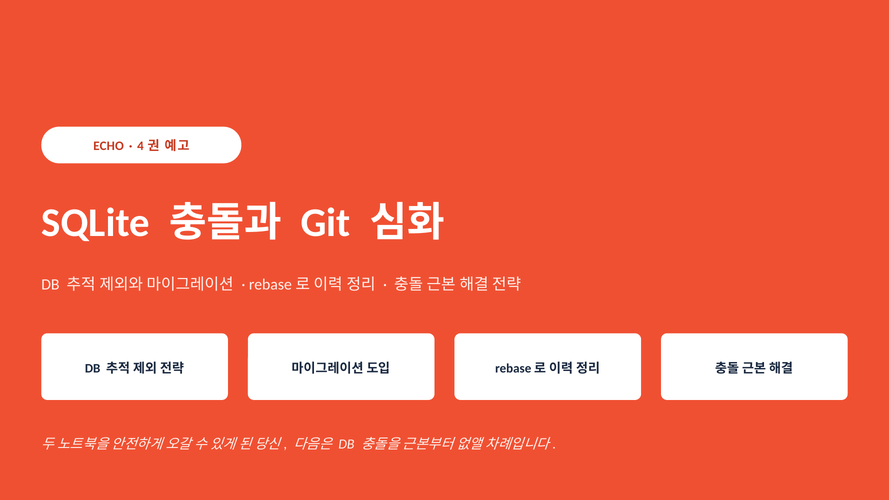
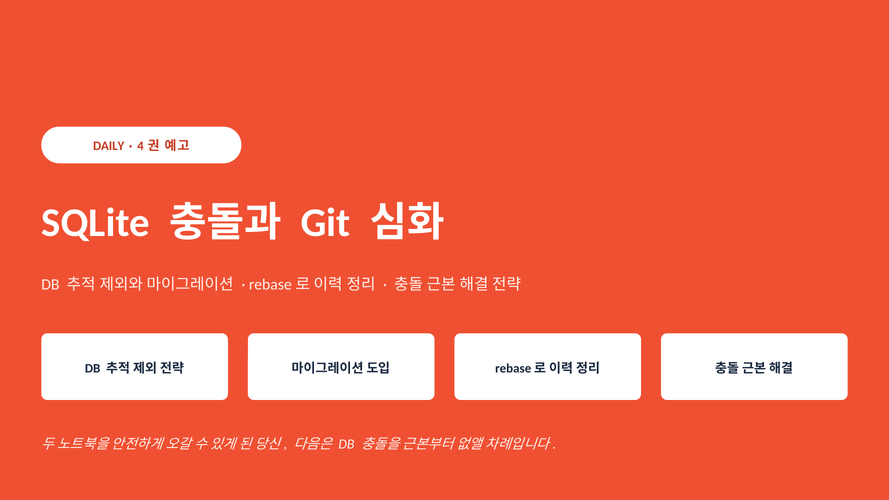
ECHO: ECHO -> DAILY (109, 146)
